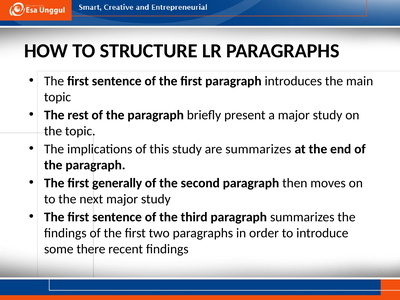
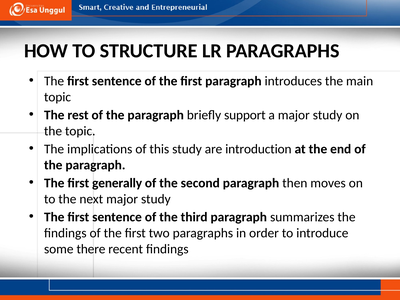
present: present -> support (245, 115)
are summarizes: summarizes -> introduction (258, 149)
